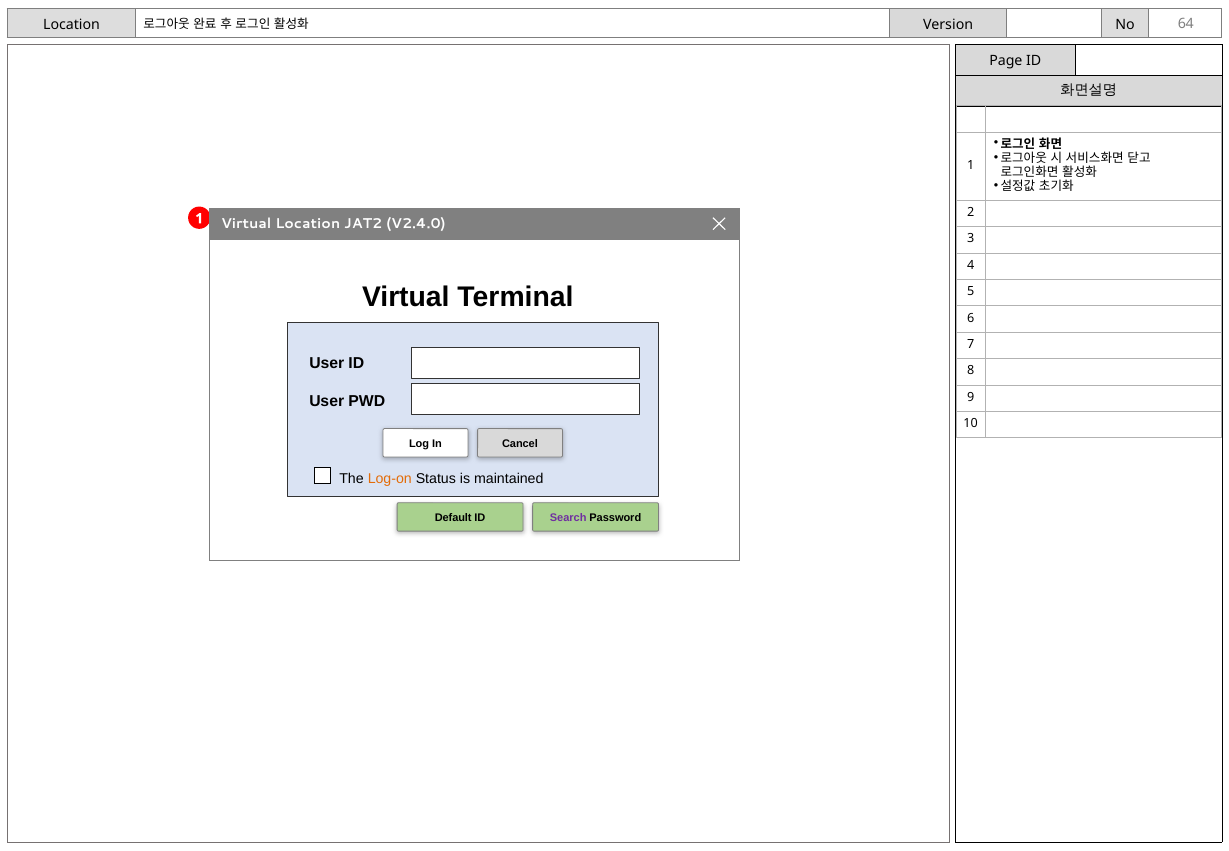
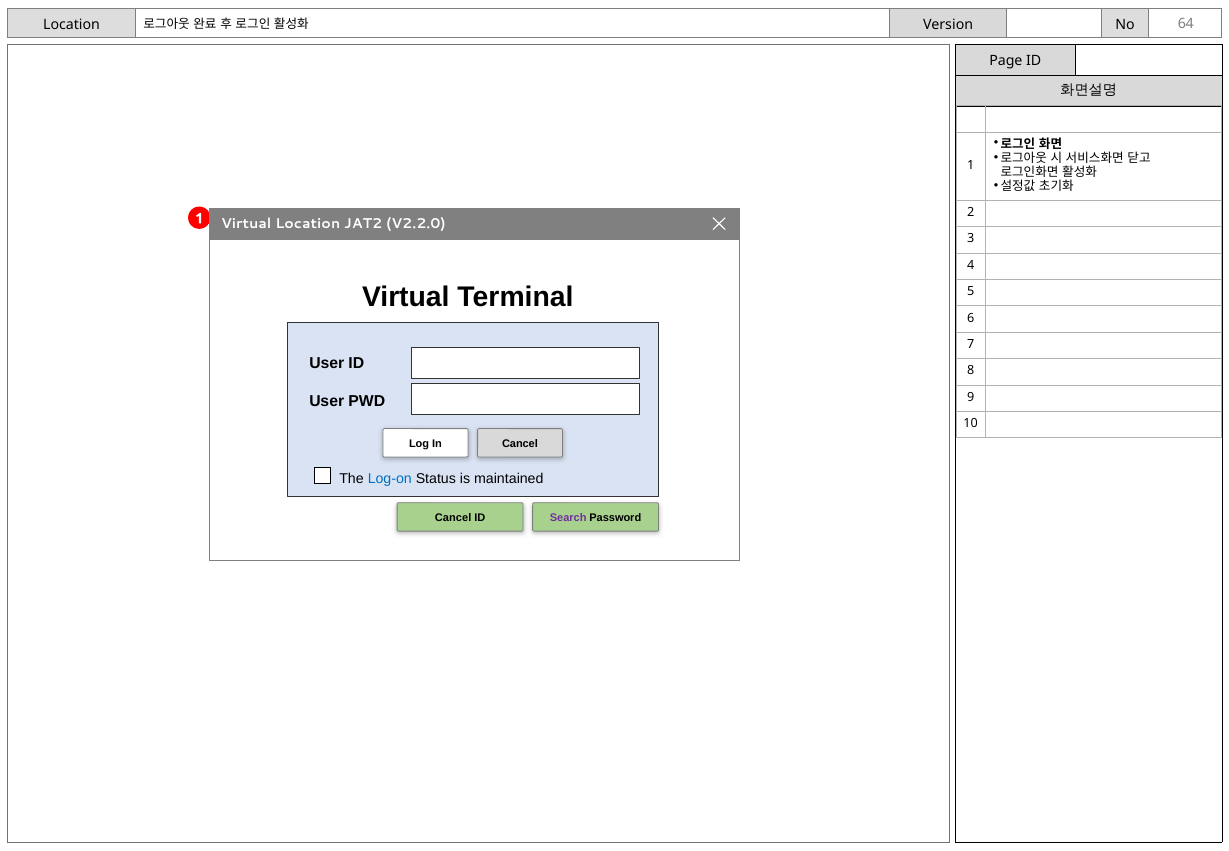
V2.4.0: V2.4.0 -> V2.2.0 (416, 224)
Log-on colour: orange -> blue (390, 479)
Default: Default -> Cancel (453, 518)
